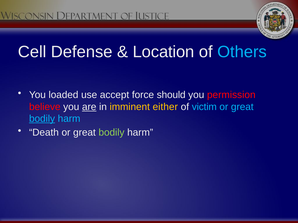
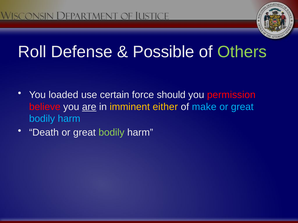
Cell: Cell -> Roll (32, 52)
Location: Location -> Possible (164, 52)
Others colour: light blue -> light green (242, 52)
accept: accept -> certain (115, 95)
victim: victim -> make (204, 107)
bodily underline: present -> none (42, 119)
